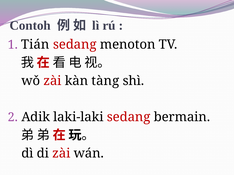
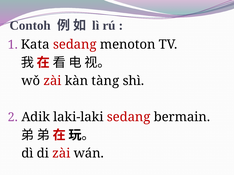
Tián: Tián -> Kata (35, 45)
